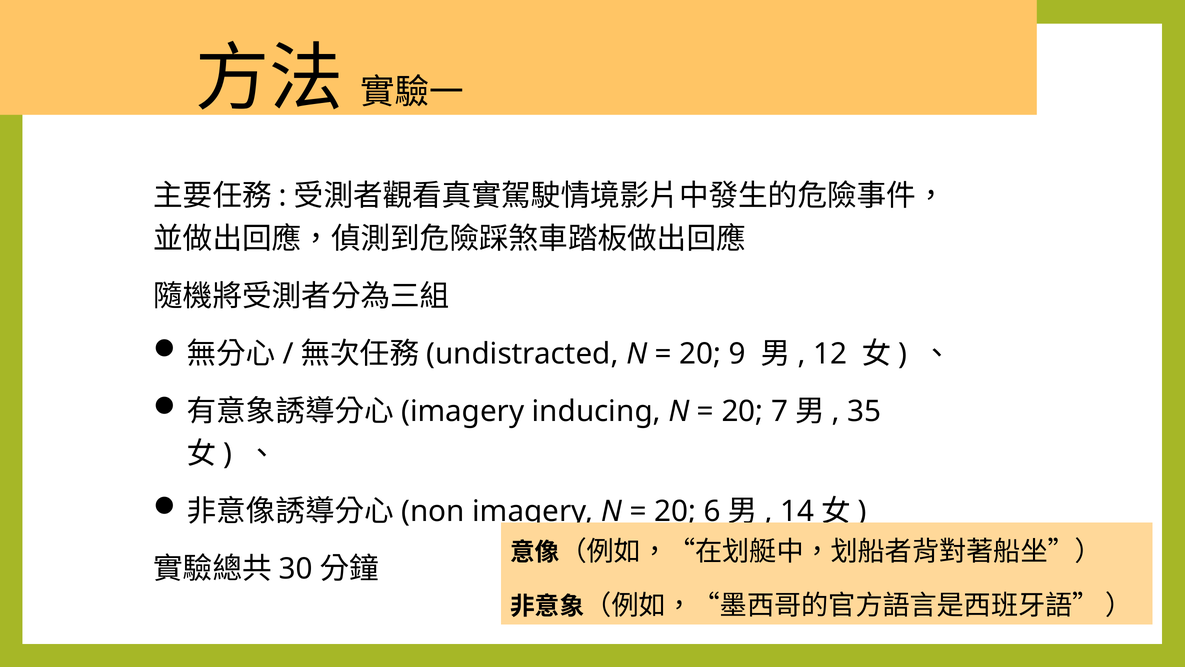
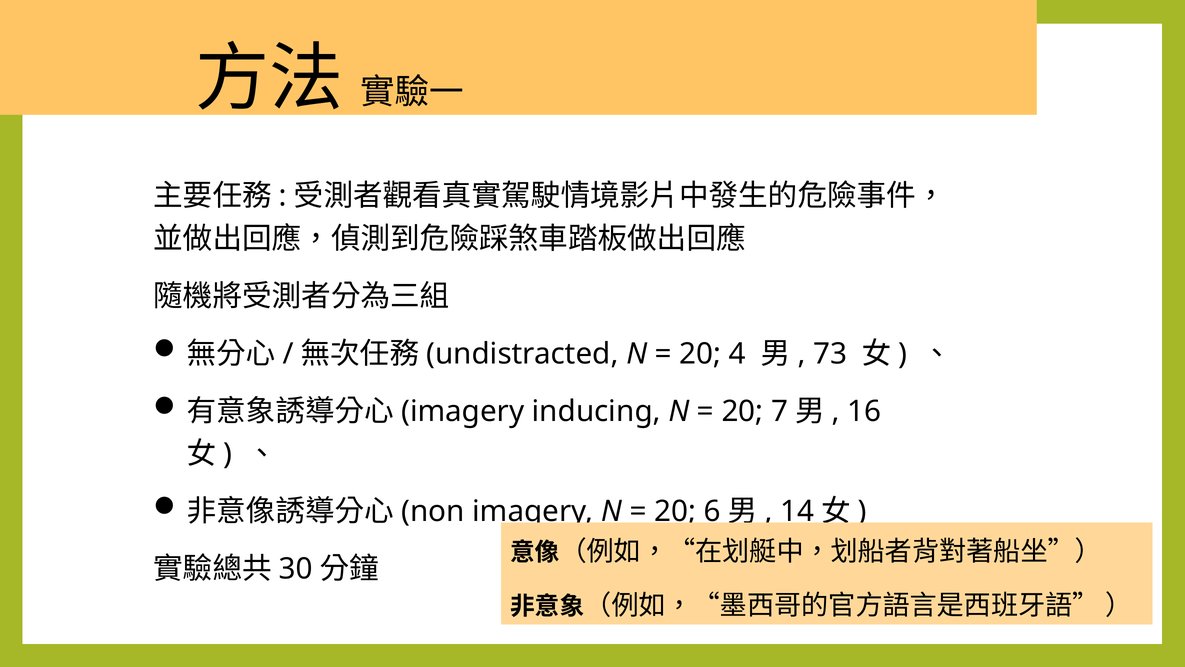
9: 9 -> 4 (737, 354)
12: 12 -> 73 (830, 354)
35: 35 -> 16 (864, 411)
